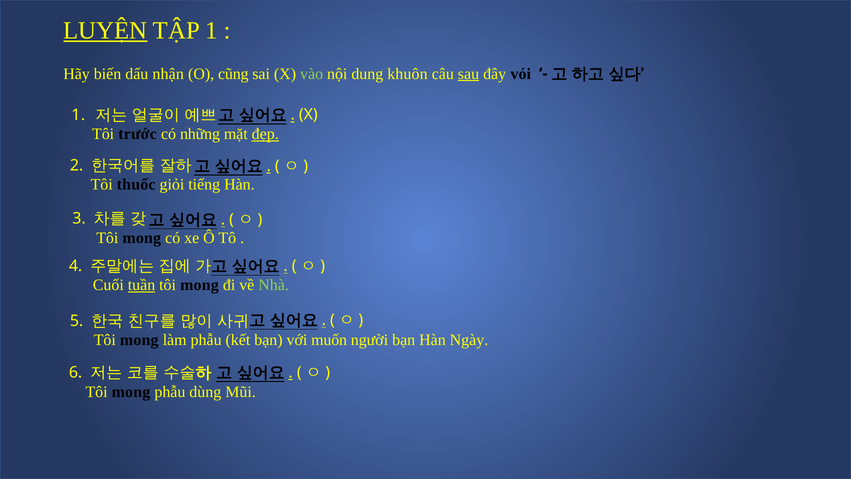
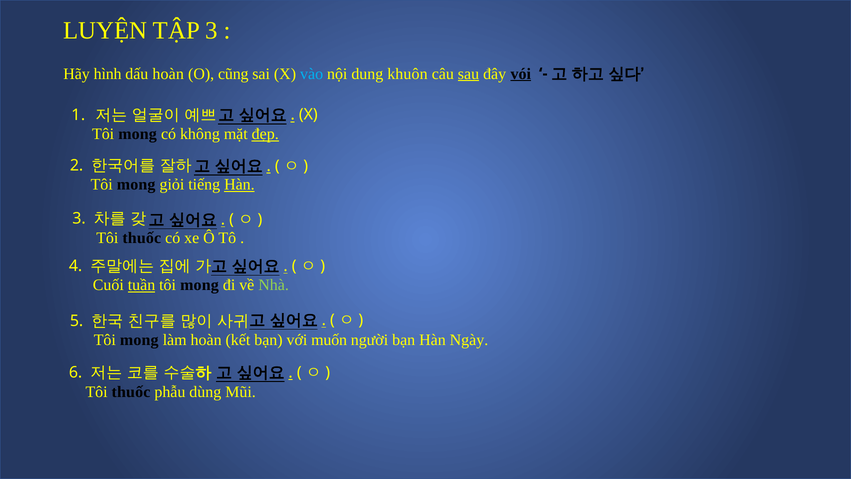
LUYỆN underline: present -> none (105, 31)
TẬP 1: 1 -> 3 (211, 31)
biến: biến -> hình (108, 74)
dấu nhận: nhận -> hoàn (168, 74)
vào colour: light green -> light blue (312, 74)
vói underline: none -> present (521, 74)
trước: trước -> mong (138, 134)
những: những -> không (200, 134)
thuốc: thuốc -> mong (136, 184)
Hàn underline: none -> present (239, 184)
mong: mong -> thuốc (142, 238)
làm phẫu: phẫu -> hoàn (206, 340)
mong: mong -> thuốc (131, 392)
